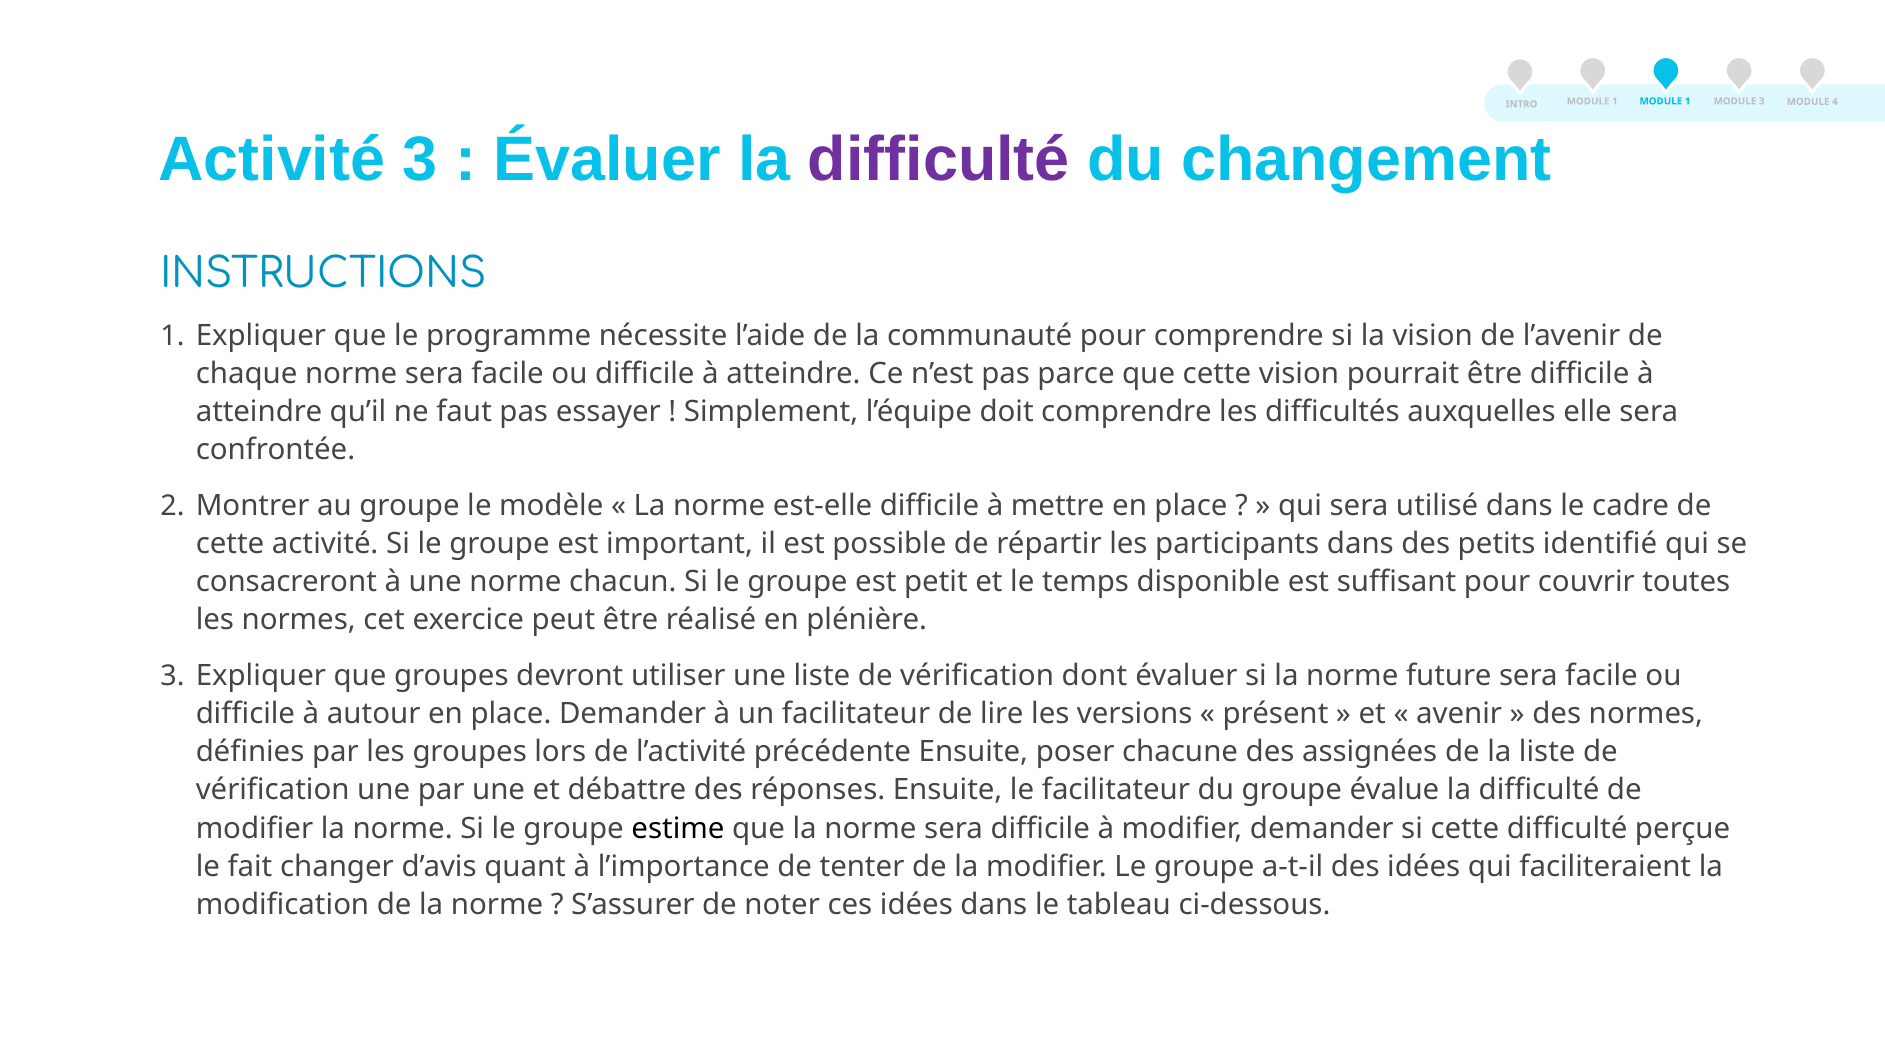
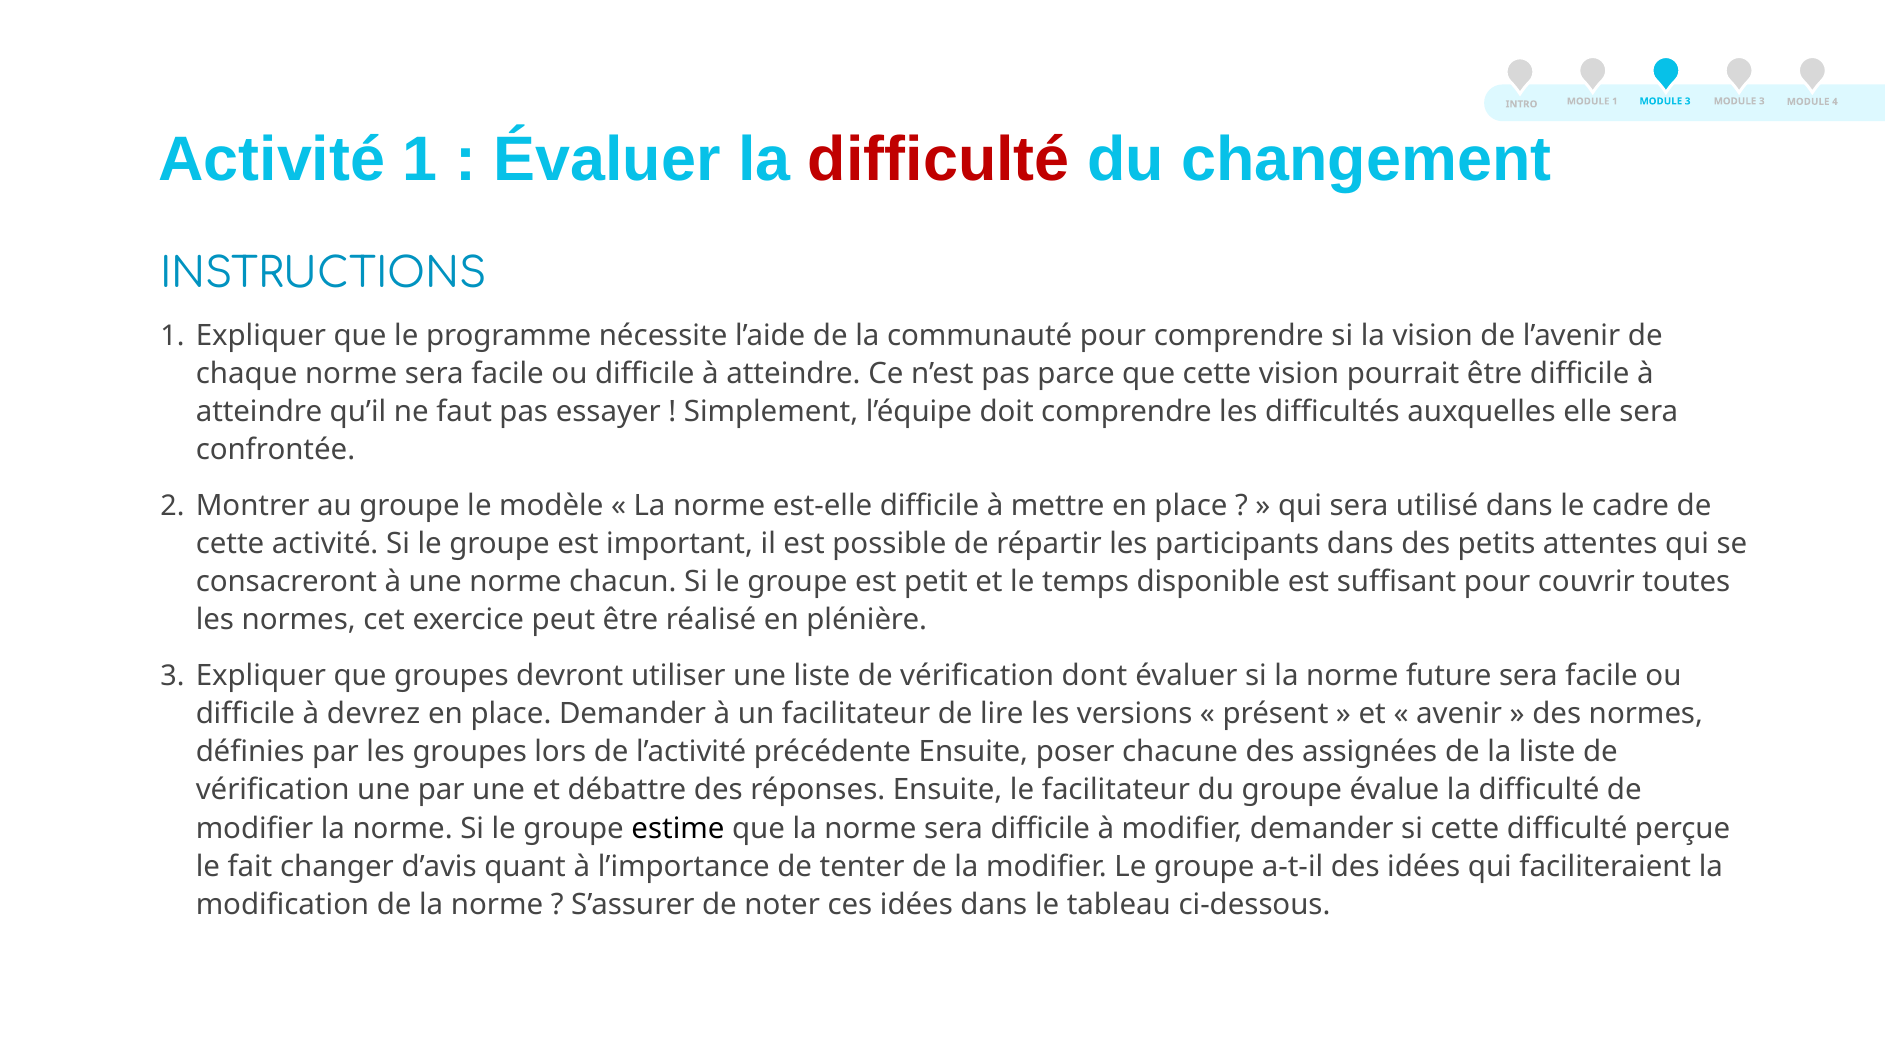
1 MODULE 1: 1 -> 3 (1688, 101)
Activité 3: 3 -> 1 (420, 160)
difficulté colour: purple -> red (939, 160)
identifié: identifié -> attentes (1600, 544)
autour: autour -> devrez (374, 714)
